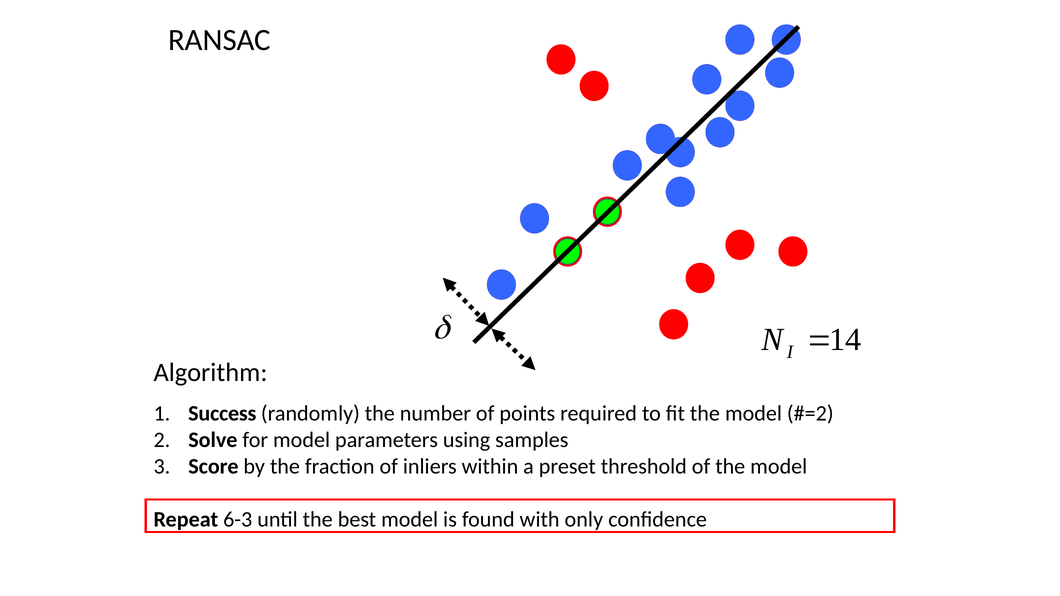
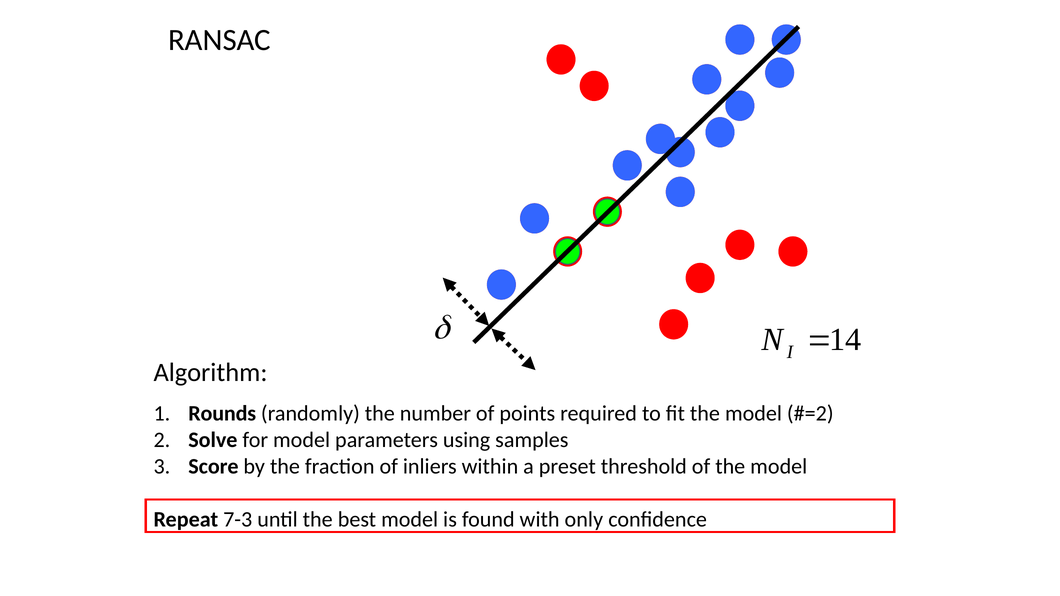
Success: Success -> Rounds (222, 414)
6-3: 6-3 -> 7-3 (238, 520)
